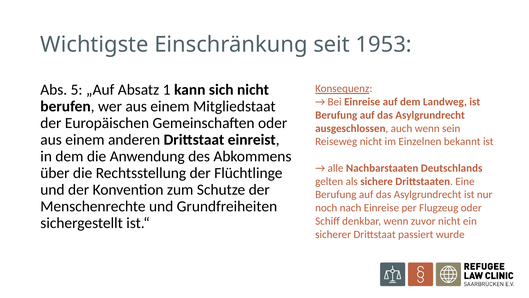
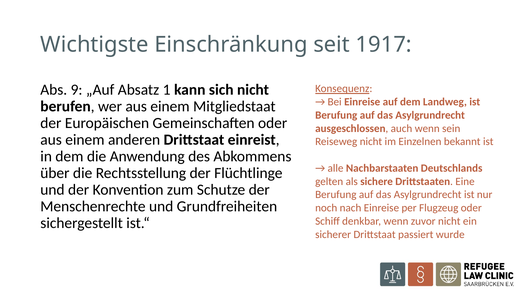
1953: 1953 -> 1917 (384, 44)
5: 5 -> 9 (77, 89)
